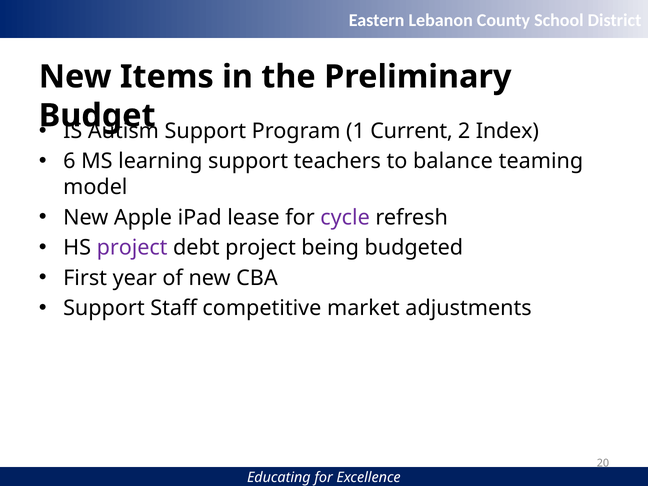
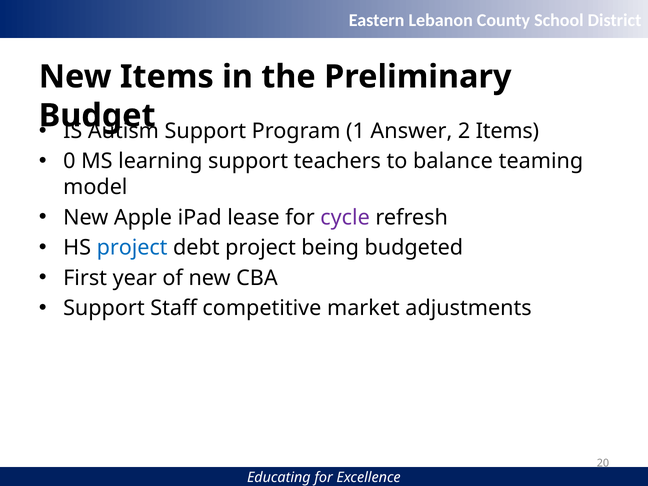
Current: Current -> Answer (411, 131)
2 Index: Index -> Items (507, 131)
6: 6 -> 0 (69, 161)
project colour: purple -> blue (132, 248)
